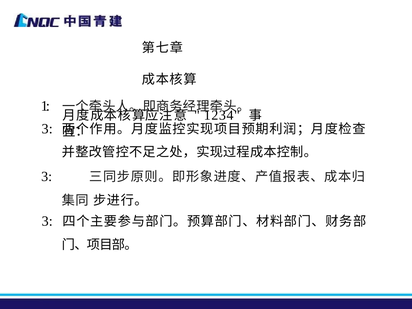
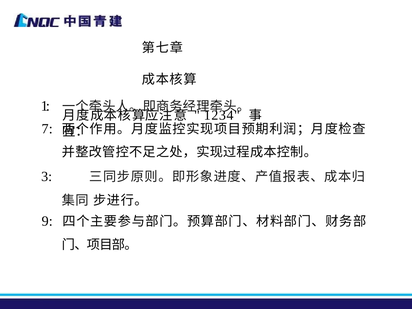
3: 3 -> 7 (47, 129)
3: 3 -> 9 (47, 221)
